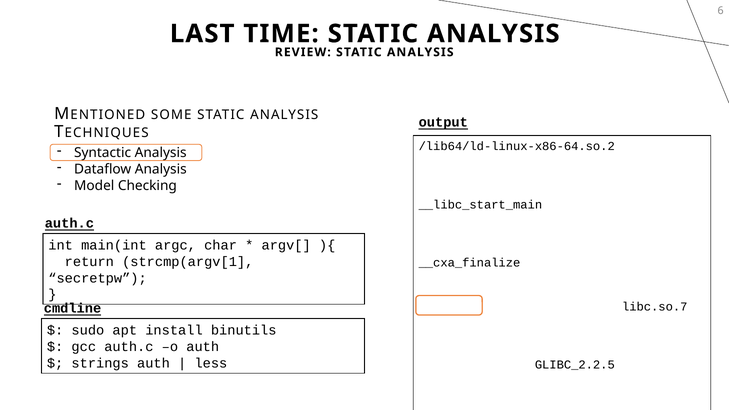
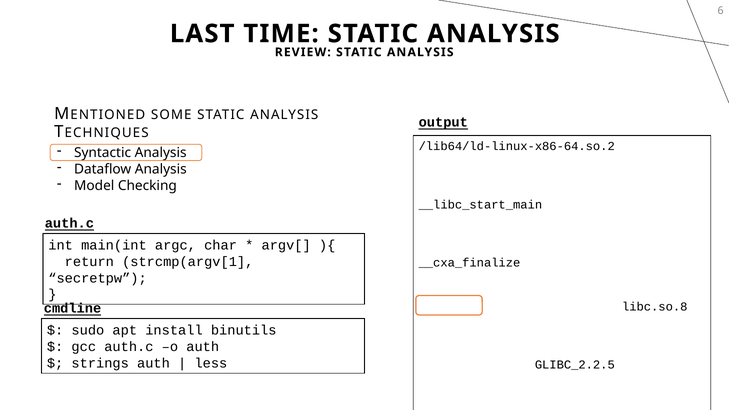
libc.so.7: libc.so.7 -> libc.so.8 (655, 307)
